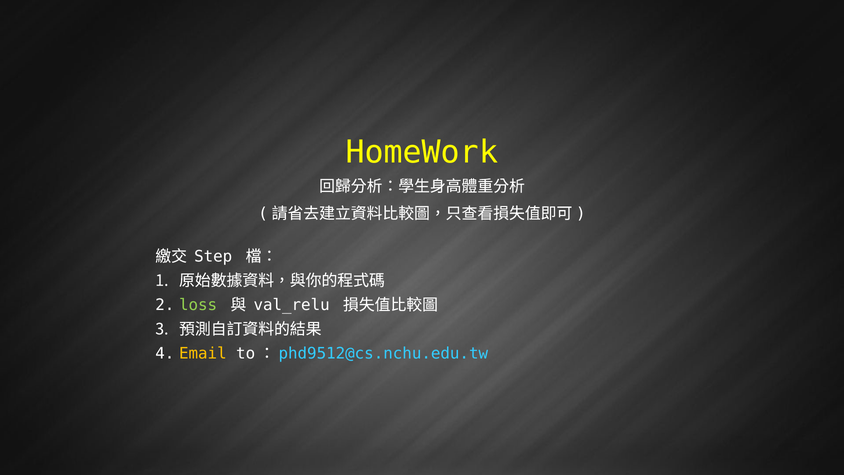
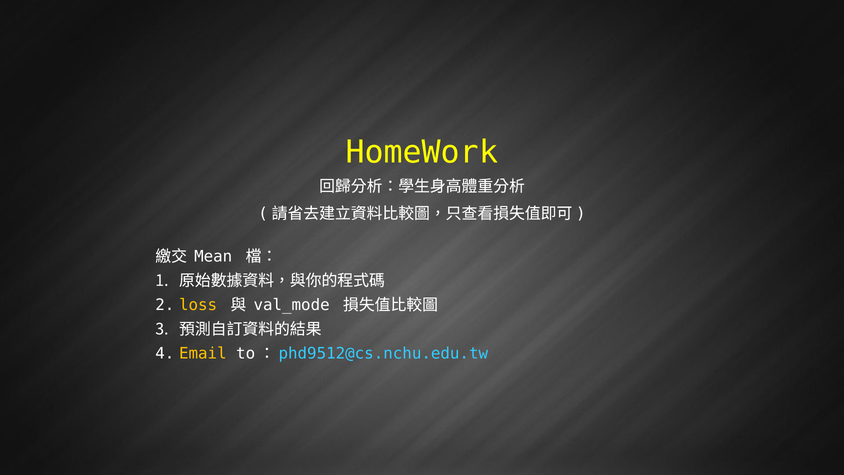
Step: Step -> Mean (213, 256)
loss colour: light green -> yellow (198, 305)
val_relu: val_relu -> val_mode (292, 305)
